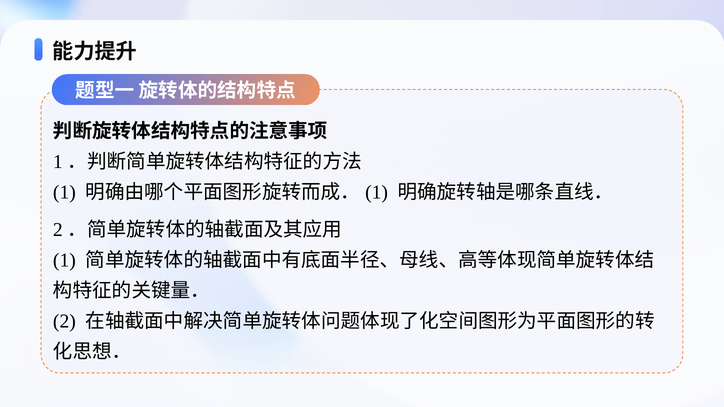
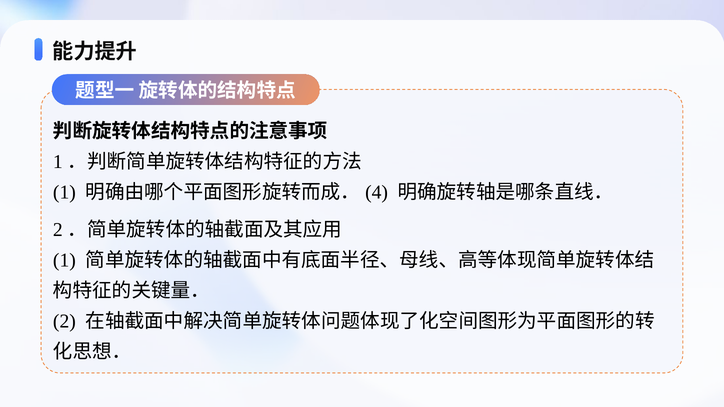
1: 1 -> 4 (377, 192)
